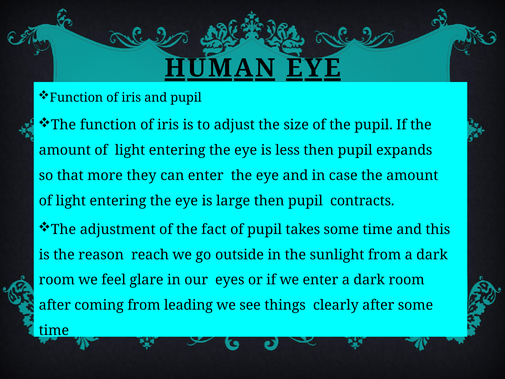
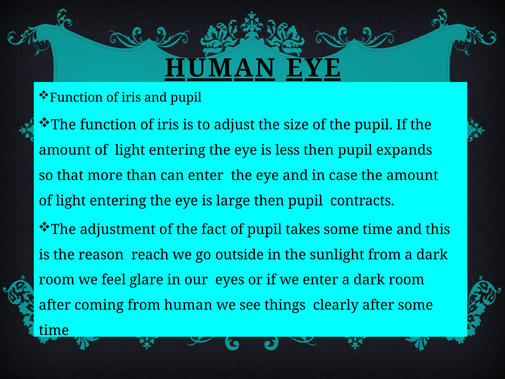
they: they -> than (142, 175)
from leading: leading -> human (188, 305)
